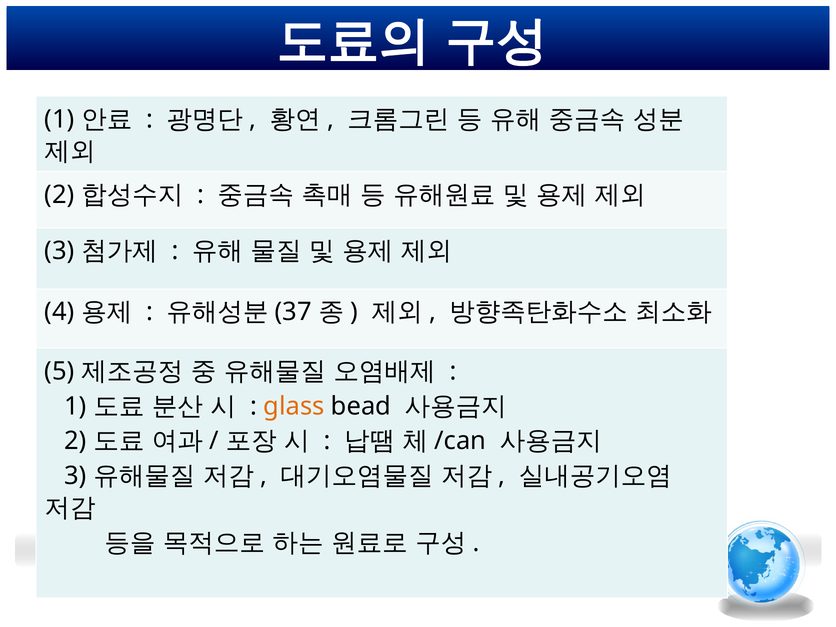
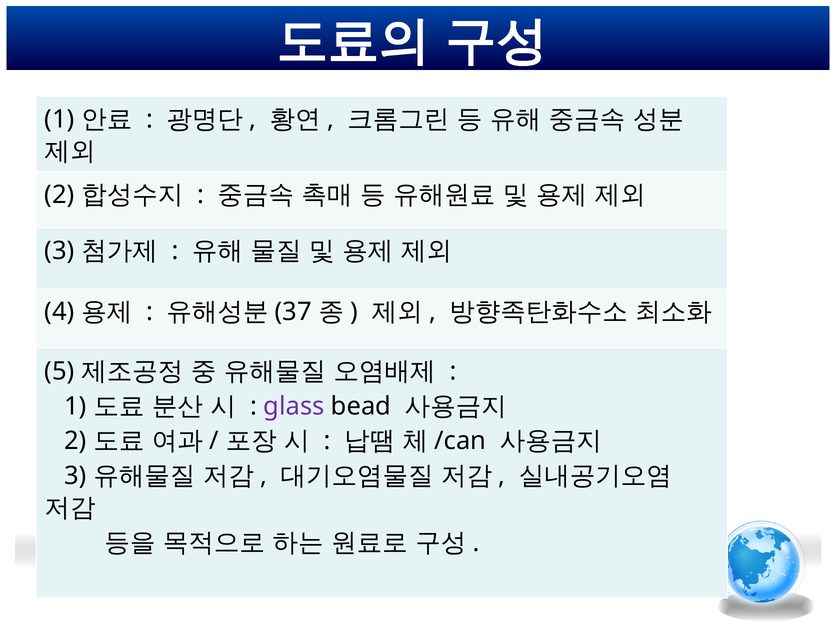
glass colour: orange -> purple (294, 406)
